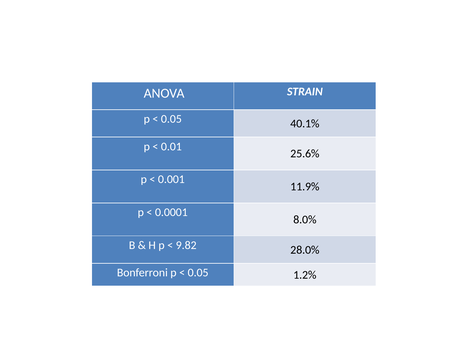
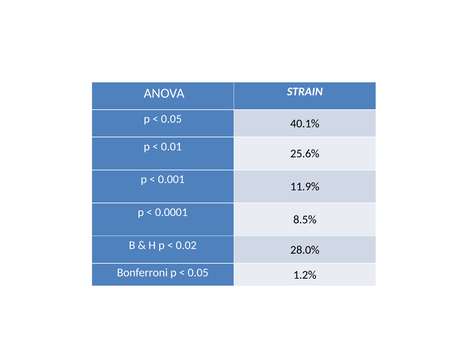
8.0%: 8.0% -> 8.5% (305, 220)
9.82: 9.82 -> 0.02 (186, 246)
